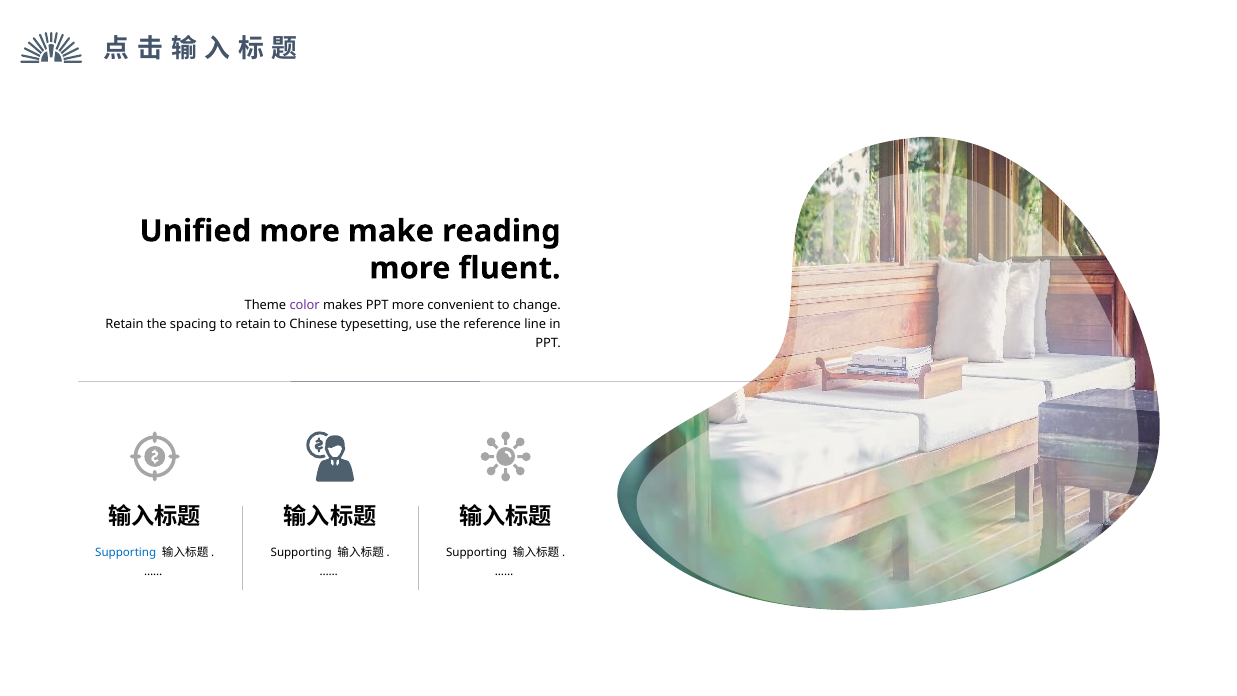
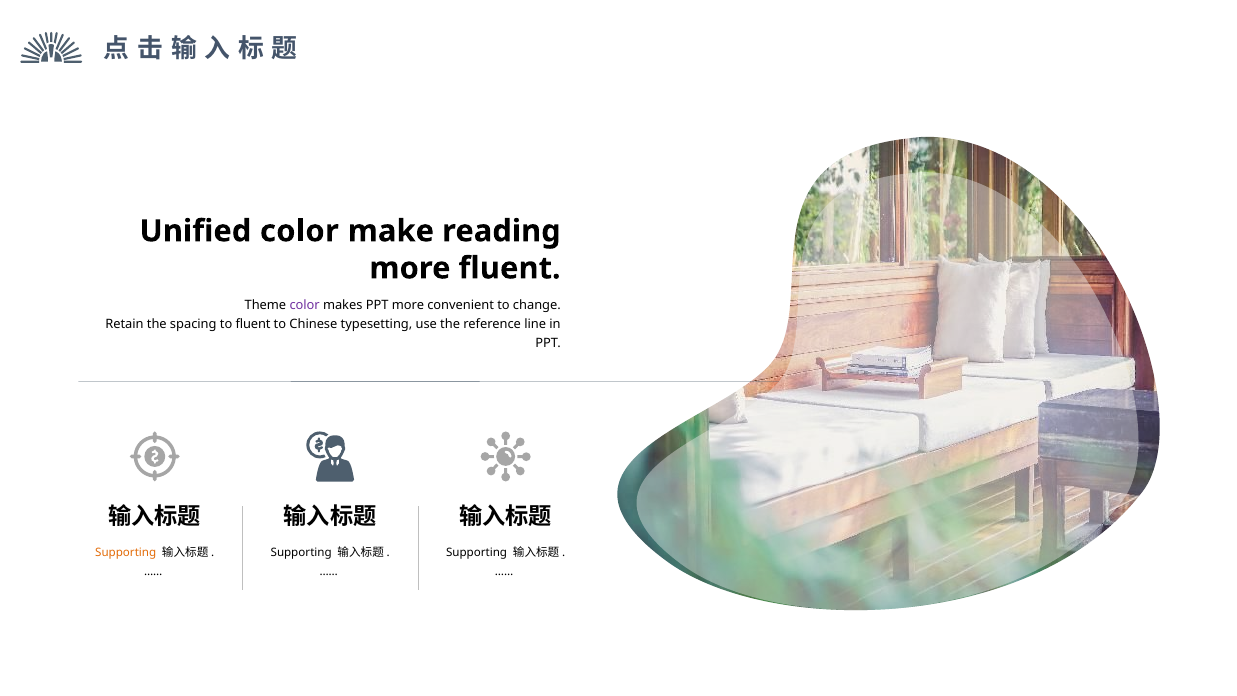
Unified more: more -> color (299, 231)
to retain: retain -> fluent (253, 324)
Supporting colour: blue -> orange (126, 553)
